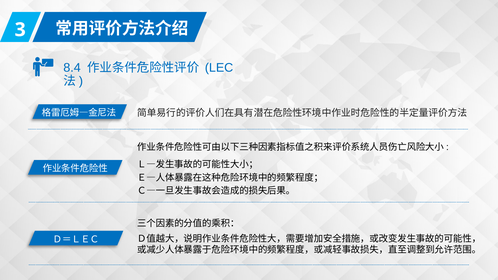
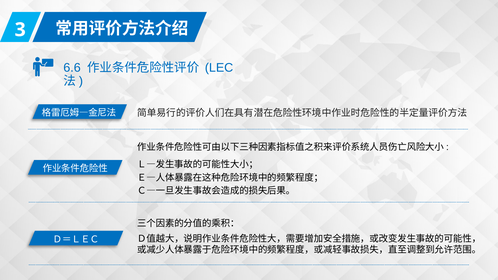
8.4: 8.4 -> 6.6 (72, 68)
